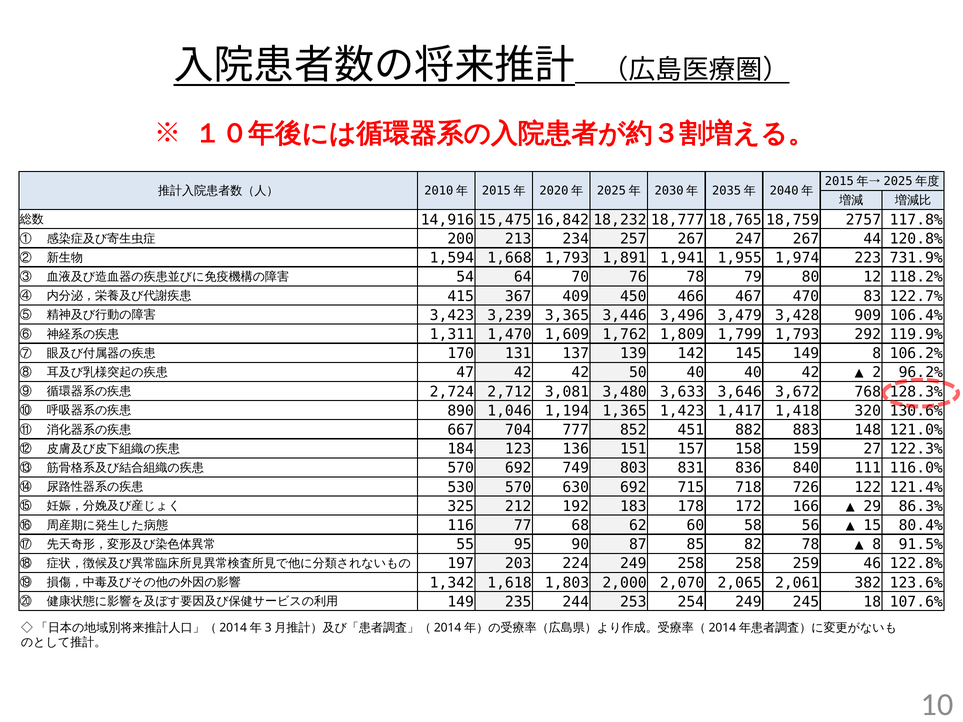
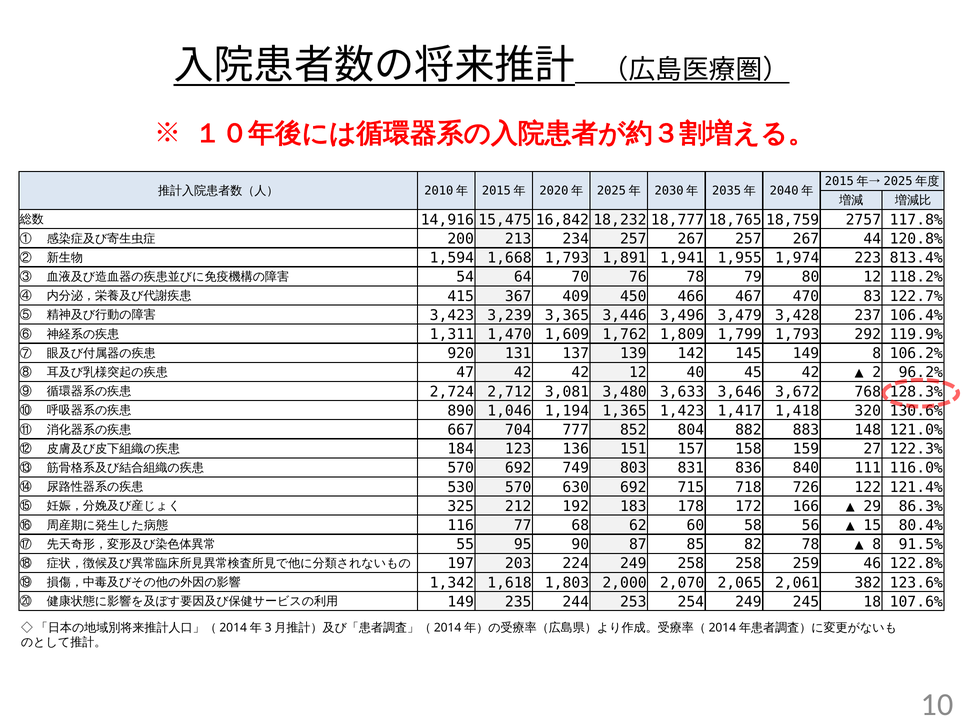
267 247: 247 -> 257 (748, 239)
731.9%: 731.9% -> 813.4% (916, 258)
909: 909 -> 237 (868, 315)
170: 170 -> 920 (461, 354)
42 50: 50 -> 12 (638, 373)
40 40: 40 -> 45 (753, 373)
451: 451 -> 804 (691, 430)
